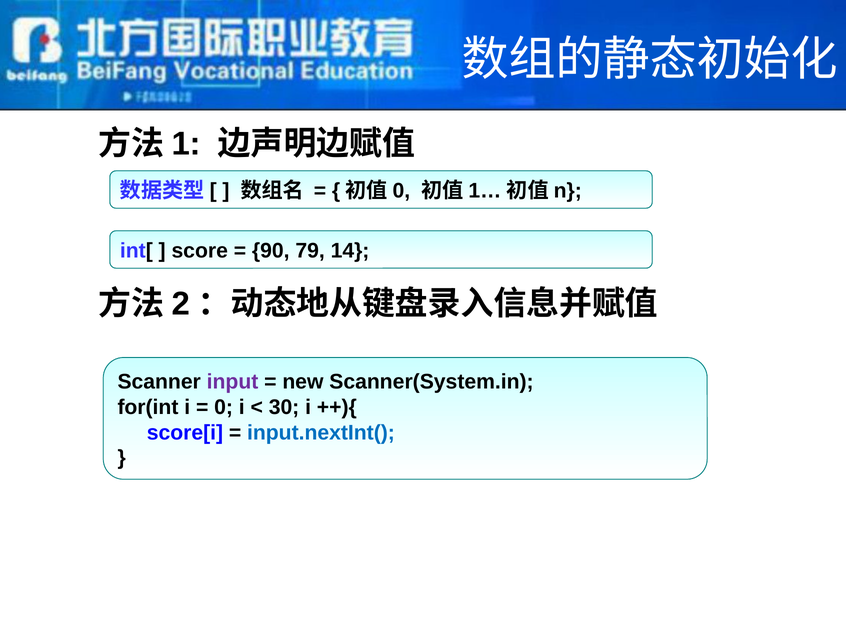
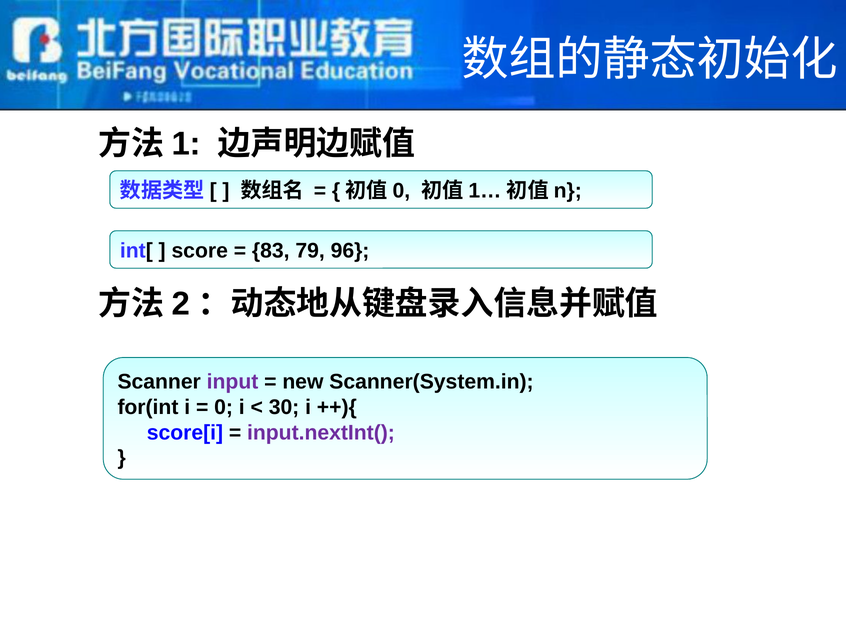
90: 90 -> 83 (271, 251)
14: 14 -> 96 (350, 251)
input.nextInt( colour: blue -> purple (321, 432)
